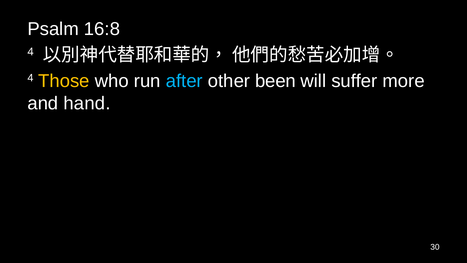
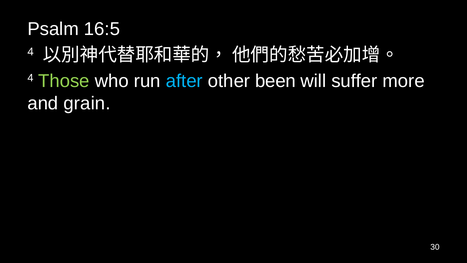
16:8: 16:8 -> 16:5 (102, 29)
Those colour: yellow -> light green (64, 81)
hand: hand -> grain (87, 103)
